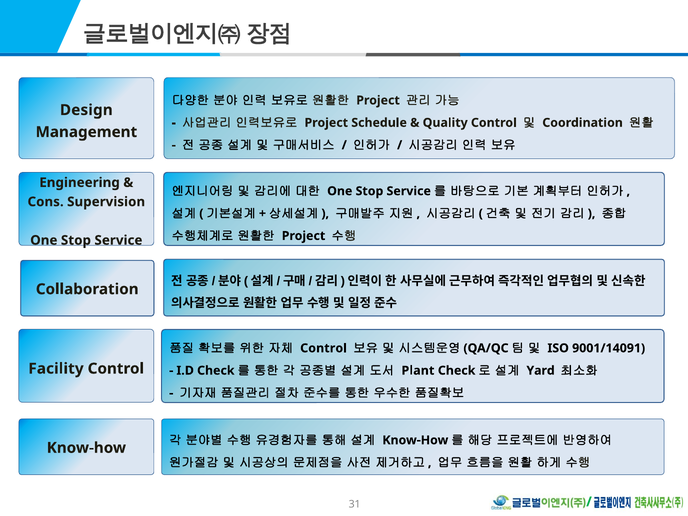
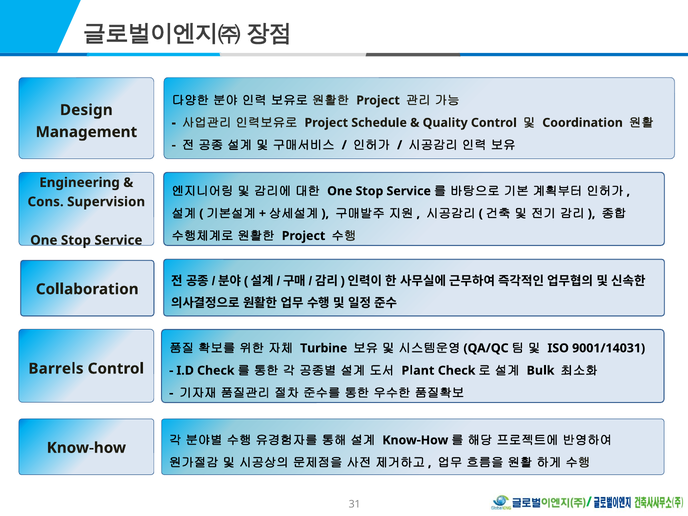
Control: Control -> Turbine (324, 348)
9001/14091: 9001/14091 -> 9001/14031 (609, 348)
Facility: Facility -> Barrels (56, 369)
Yard: Yard -> Bulk (541, 371)
